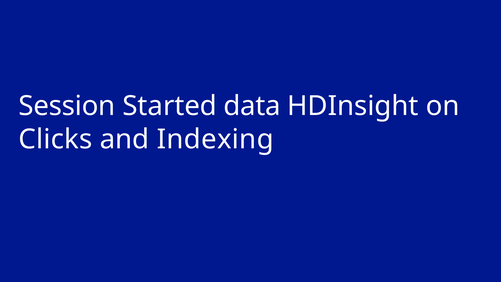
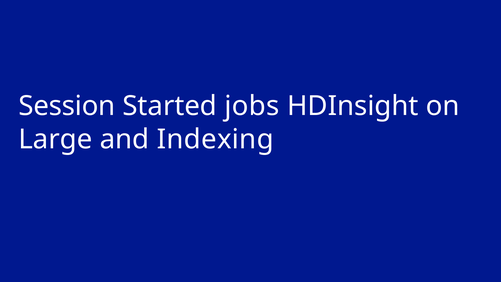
data: data -> jobs (252, 106)
Clicks: Clicks -> Large (55, 139)
